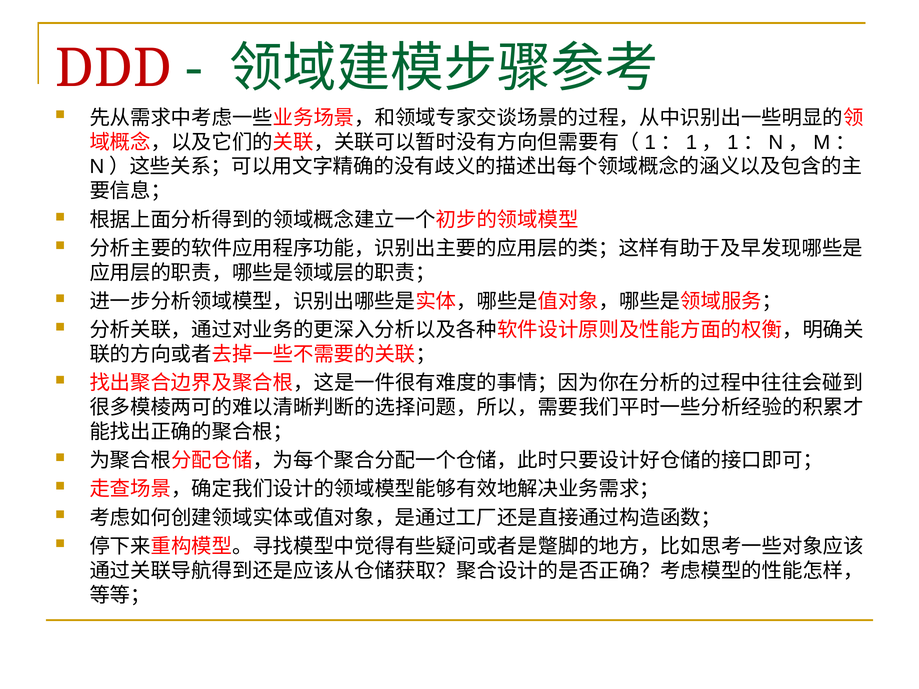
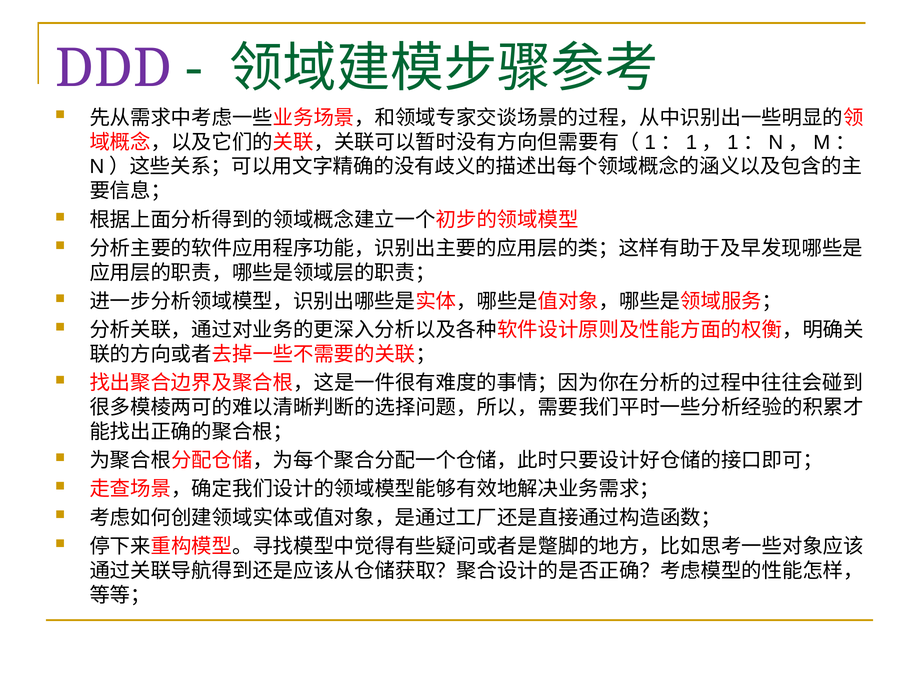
DDD colour: red -> purple (114, 68)
